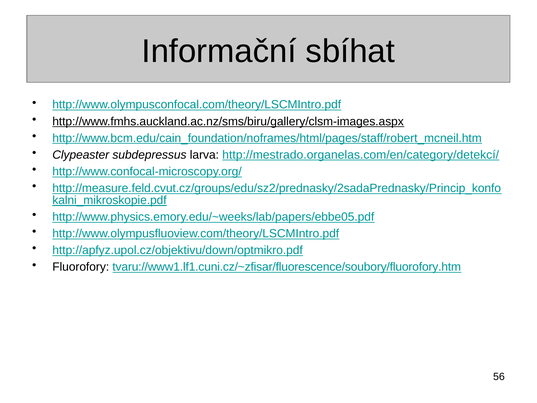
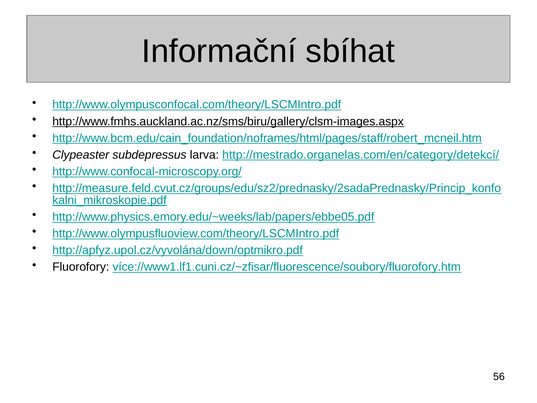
http://apfyz.upol.cz/objektivu/down/optmikro.pdf: http://apfyz.upol.cz/objektivu/down/optmikro.pdf -> http://apfyz.upol.cz/vyvolána/down/optmikro.pdf (178, 250)
tvaru://www1.lf1.cuni.cz/~zfisar/fluorescence/soubory/fluorofory.htm: tvaru://www1.lf1.cuni.cz/~zfisar/fluorescence/soubory/fluorofory.htm -> více://www1.lf1.cuni.cz/~zfisar/fluorescence/soubory/fluorofory.htm (287, 267)
